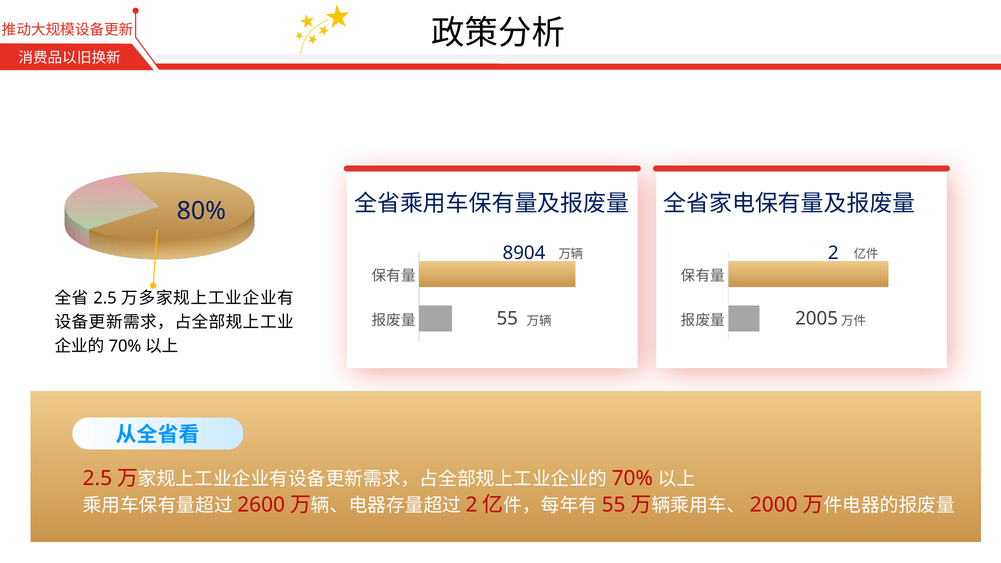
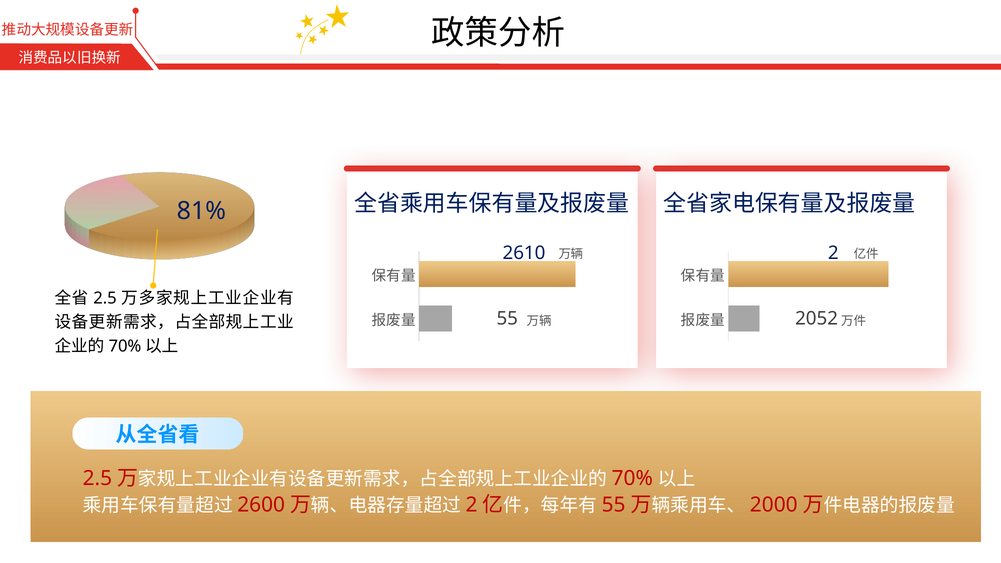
80%: 80% -> 81% (201, 211)
8904: 8904 -> 2610 (524, 253)
2005: 2005 -> 2052 (817, 318)
